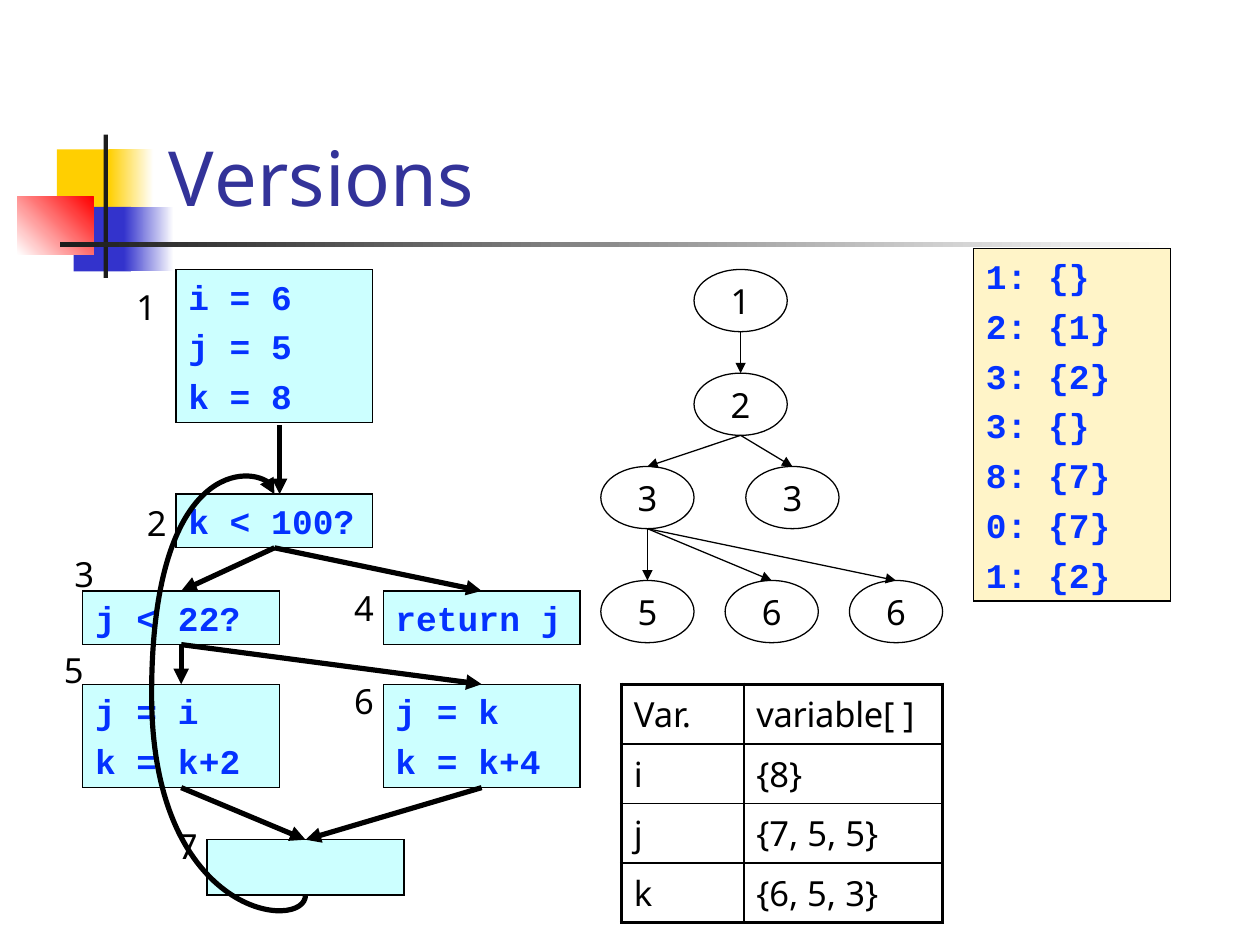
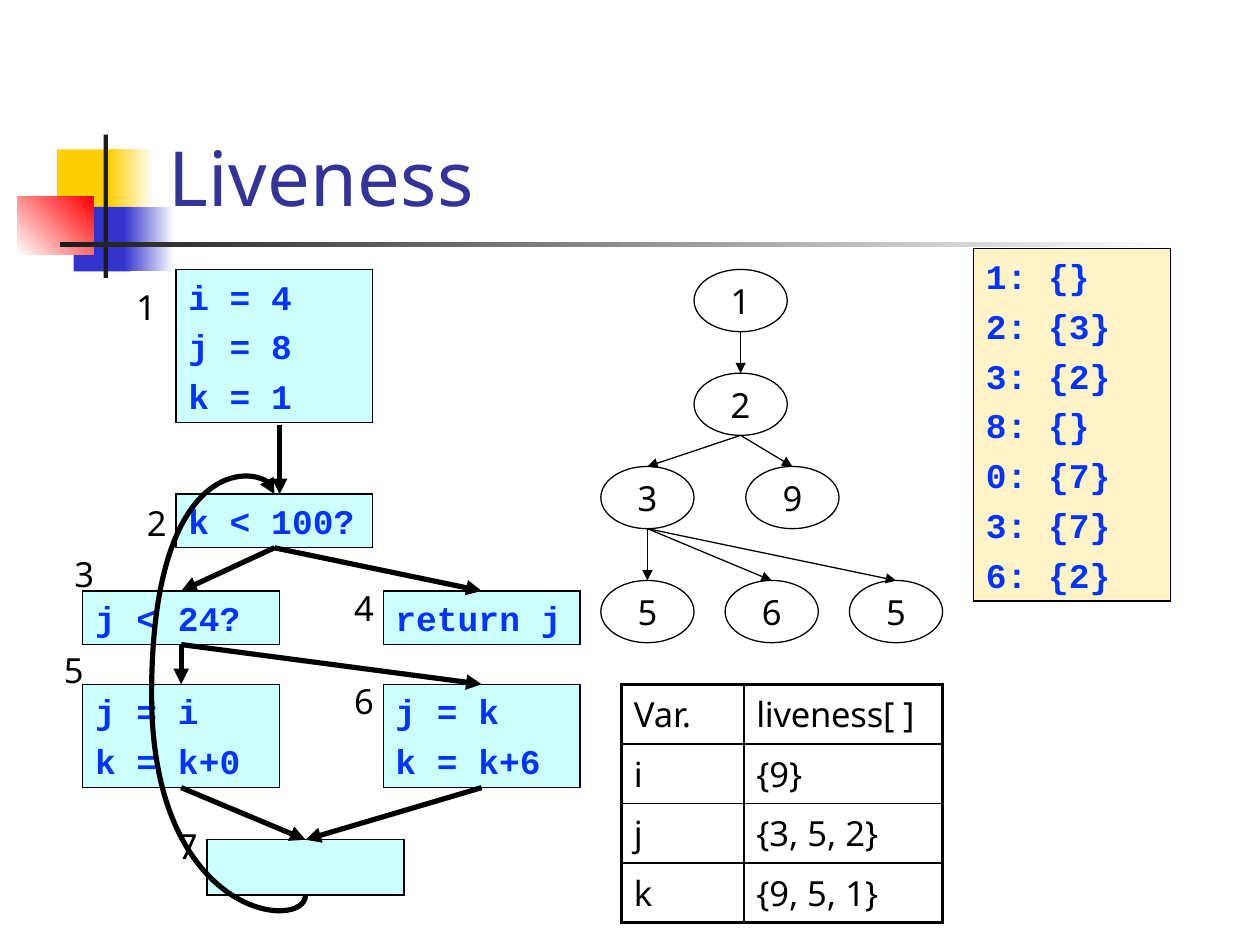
Versions: Versions -> Liveness (321, 181)
6: 6 -> 4 (282, 299)
1: 1 -> 3 (1079, 328)
5: 5 -> 8 (282, 348)
8: 8 -> 1 (282, 398)
3: 3 -> 8 (1007, 427)
8: 8 -> 0 (1007, 477)
3 3: 3 -> 9 (792, 500)
0: 0 -> 3 (1007, 526)
1: 1 -> 6 (1007, 576)
6 6: 6 -> 5 (896, 613)
22: 22 -> 24 (209, 620)
variable[: variable[ -> liveness[ (825, 716)
k+2: k+2 -> k+0 (209, 763)
k+4: k+4 -> k+6 (510, 763)
i 8: 8 -> 9 (779, 775)
j 7: 7 -> 3 (777, 835)
5 5: 5 -> 2 (862, 835)
k 6: 6 -> 9 (777, 894)
3: 3 -> 1 (862, 894)
